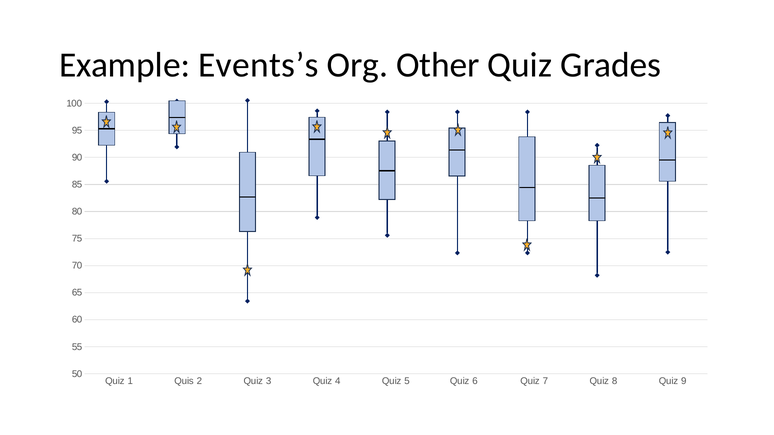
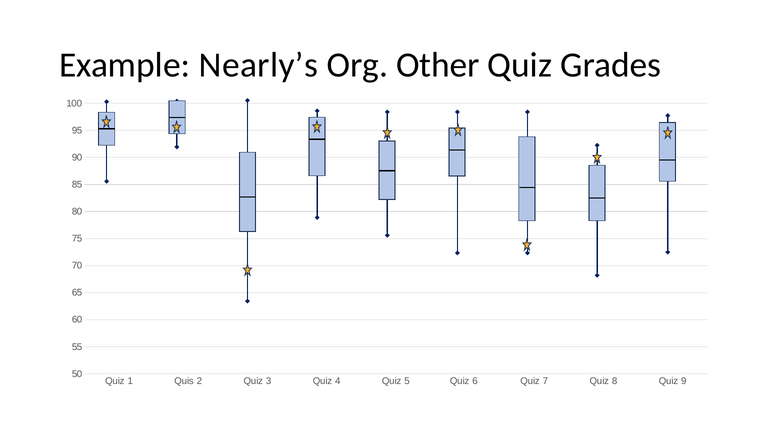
Events’s: Events’s -> Nearly’s (258, 65)
